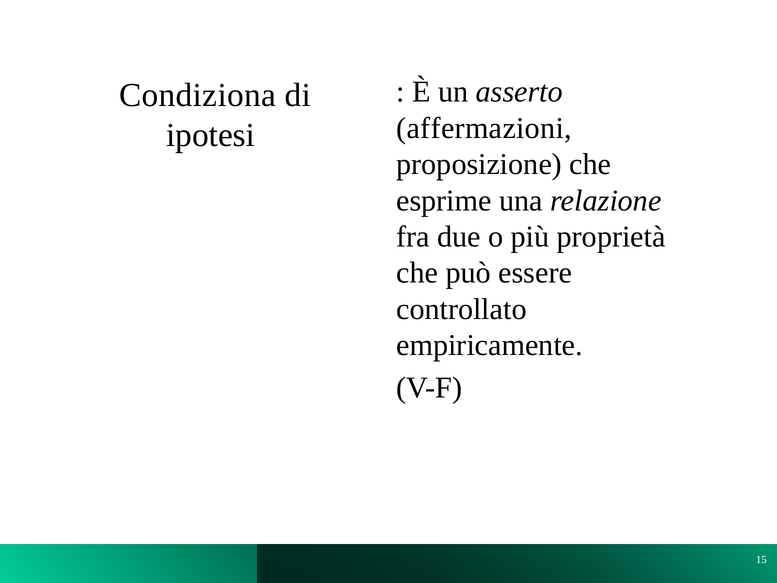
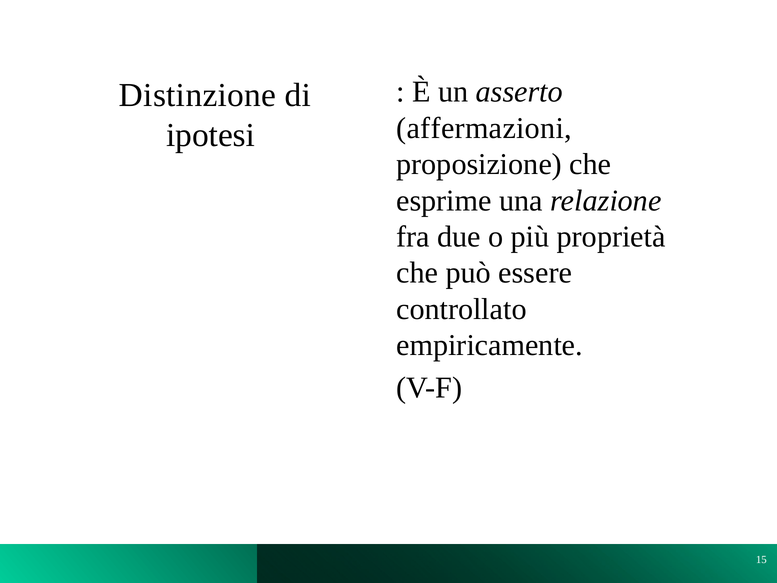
Condiziona: Condiziona -> Distinzione (198, 95)
